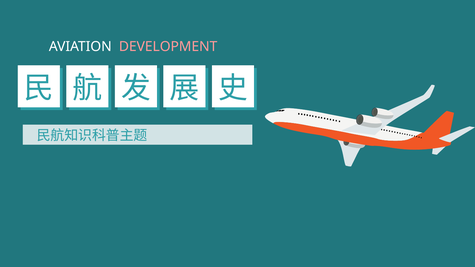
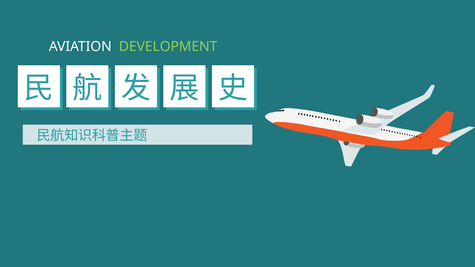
DEVELOPMENT colour: pink -> light green (168, 47)
